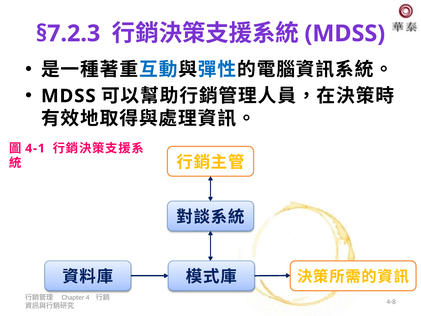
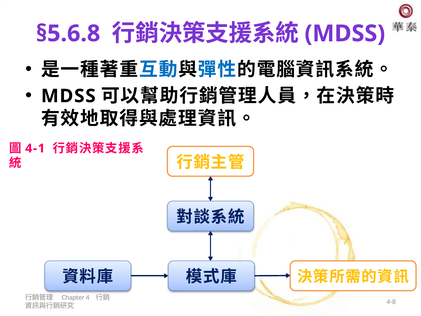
§7.2.3: §7.2.3 -> §5.6.8 (68, 34)
